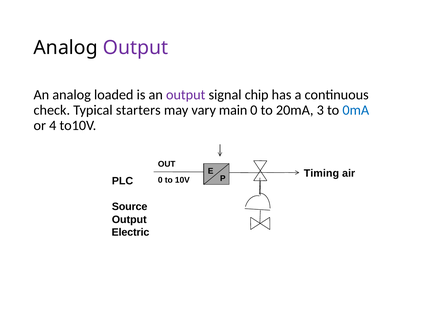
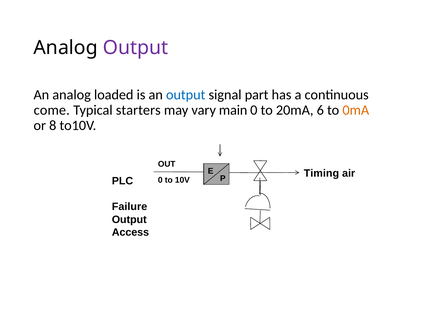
output colour: purple -> blue (186, 95)
chip: chip -> part (257, 95)
check: check -> come (52, 110)
3: 3 -> 6 (320, 110)
0mA colour: blue -> orange (356, 110)
4: 4 -> 8 (53, 125)
Source: Source -> Failure (130, 206)
Electric: Electric -> Access (130, 232)
